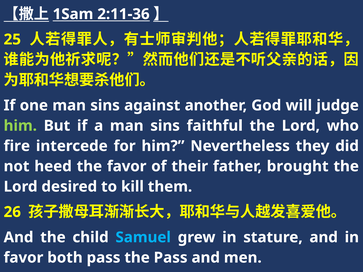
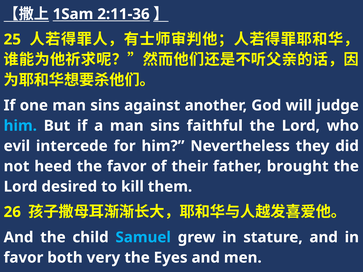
him colour: light green -> light blue (20, 126)
fire: fire -> evil (17, 146)
both pass: pass -> very (103, 258)
the Pass: Pass -> Eyes (171, 258)
